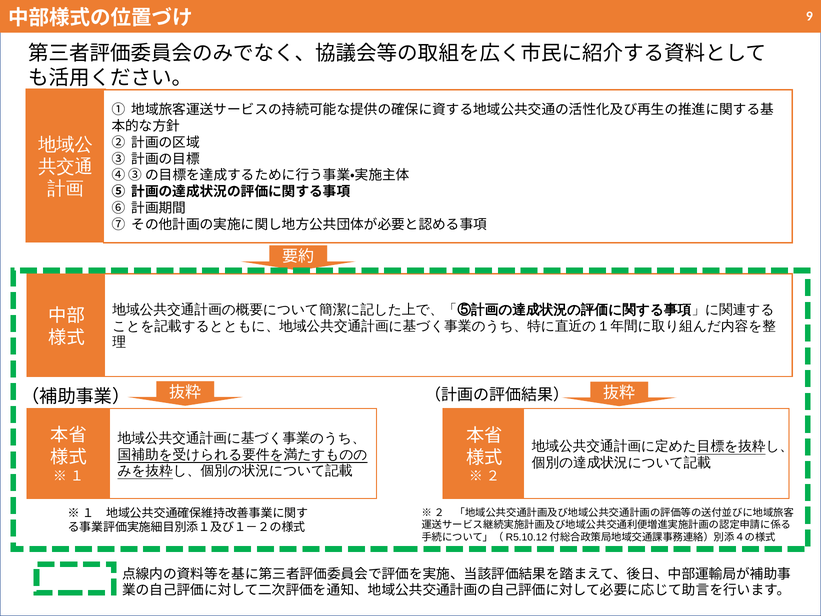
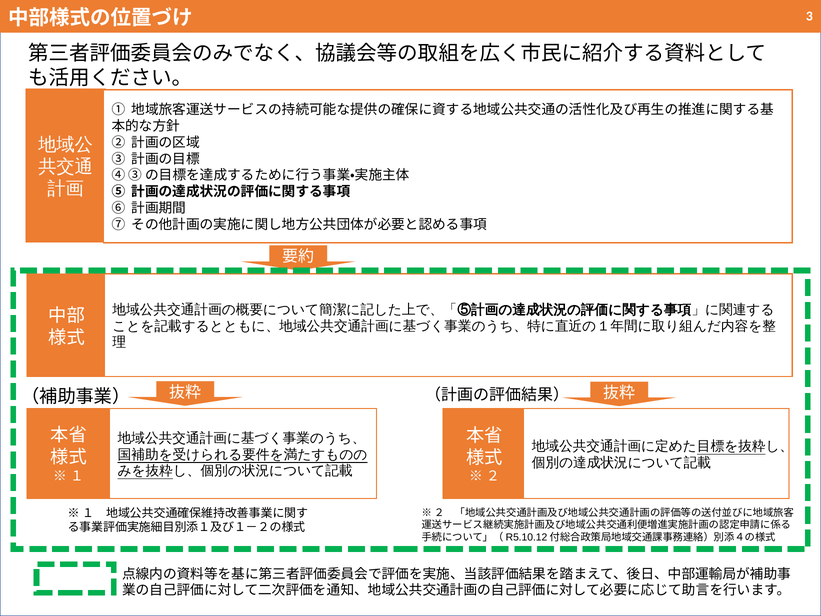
9: 9 -> 3 (809, 16)
